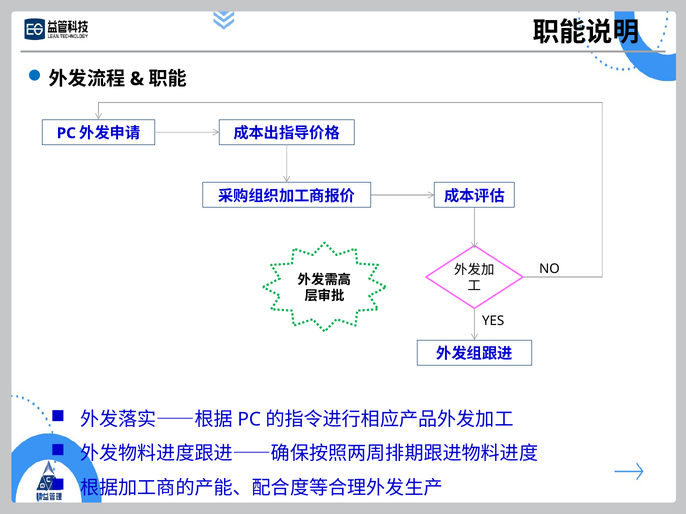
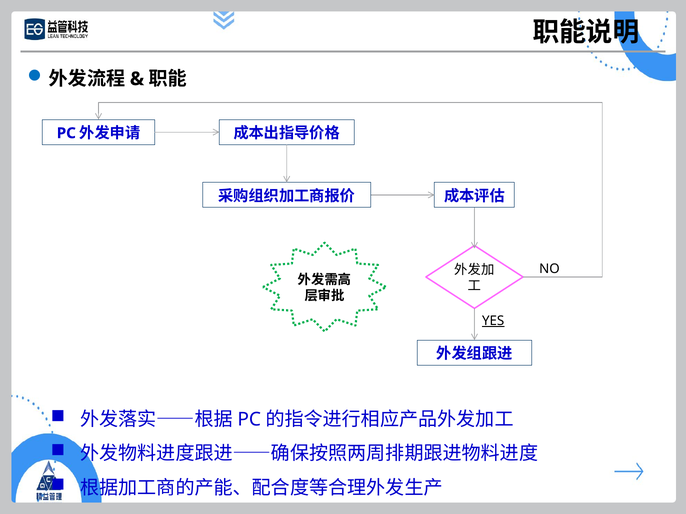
YES underline: none -> present (493, 321)
